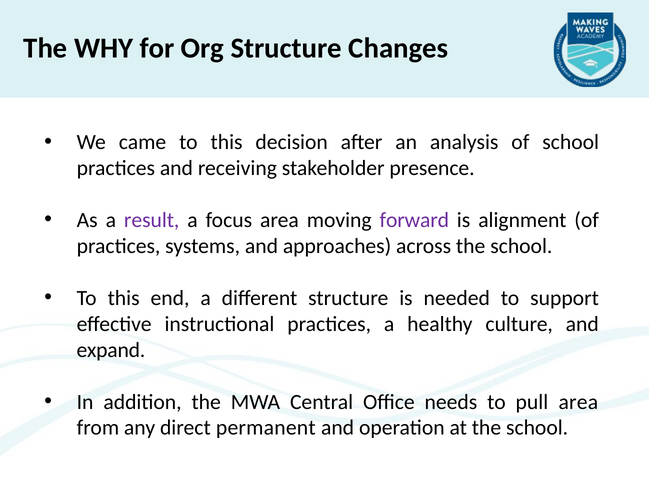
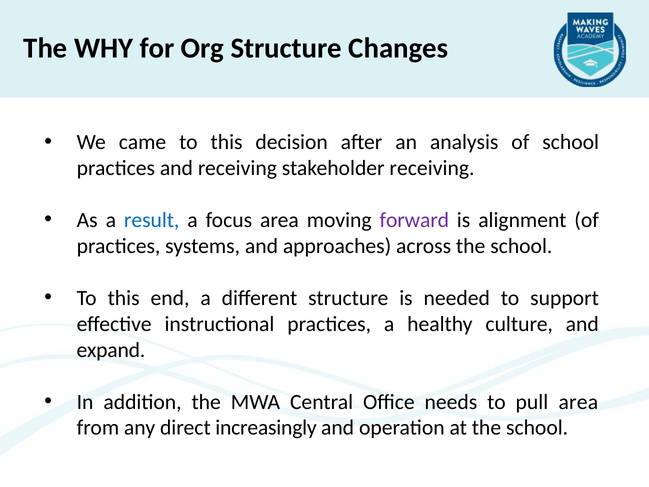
stakeholder presence: presence -> receiving (432, 168)
result colour: purple -> blue (152, 220)
permanent: permanent -> increasingly (266, 428)
